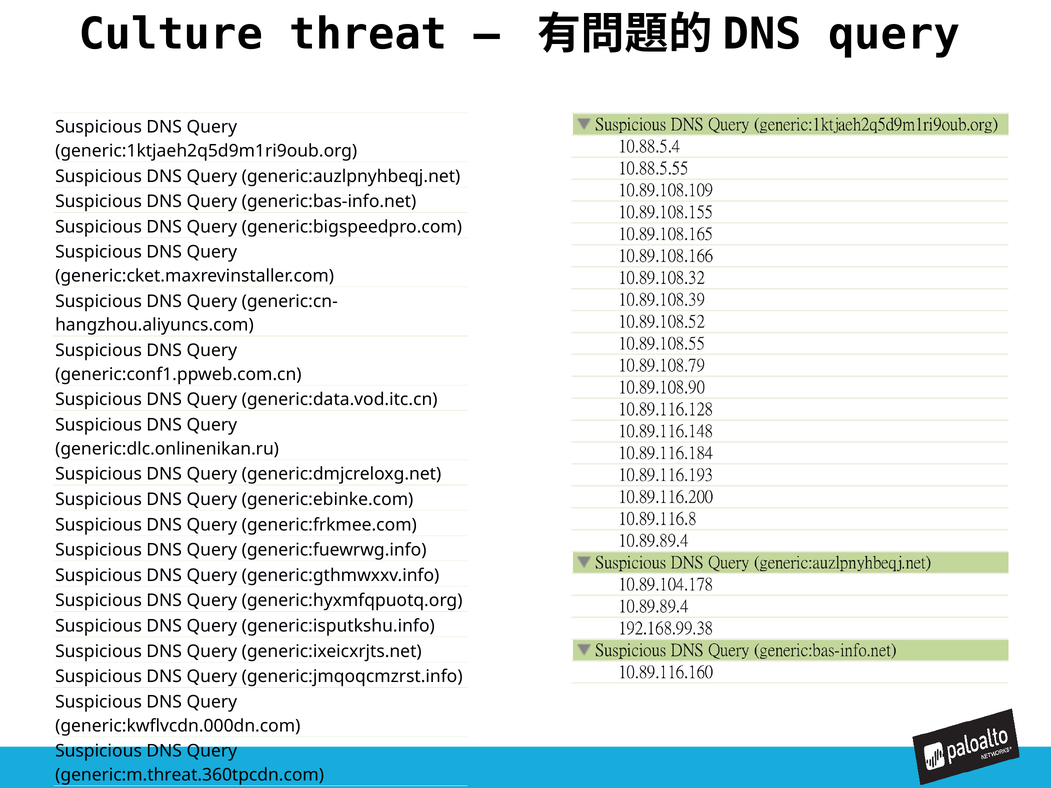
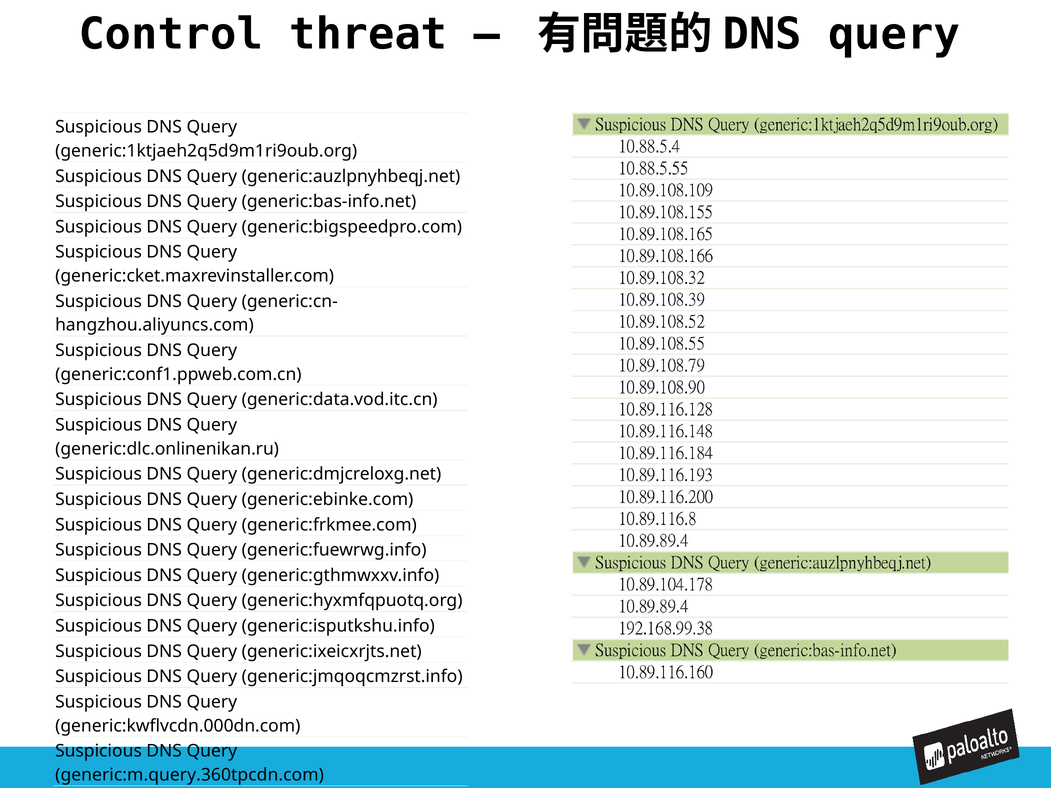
Culture: Culture -> Control (171, 34)
generic:m.threat.360tpcdn.com: generic:m.threat.360tpcdn.com -> generic:m.query.360tpcdn.com (190, 775)
